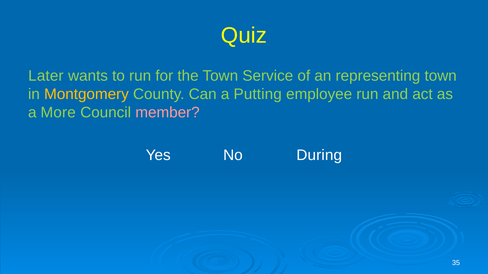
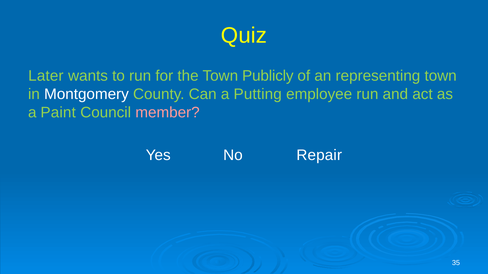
Service: Service -> Publicly (268, 76)
Montgomery colour: yellow -> white (86, 94)
More: More -> Paint (58, 113)
During: During -> Repair (319, 155)
